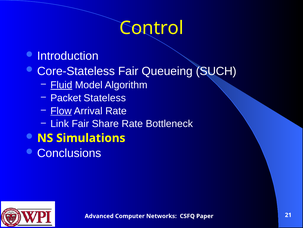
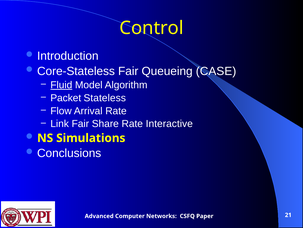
SUCH: SUCH -> CASE (216, 71)
Flow underline: present -> none (61, 111)
Bottleneck: Bottleneck -> Interactive (169, 123)
